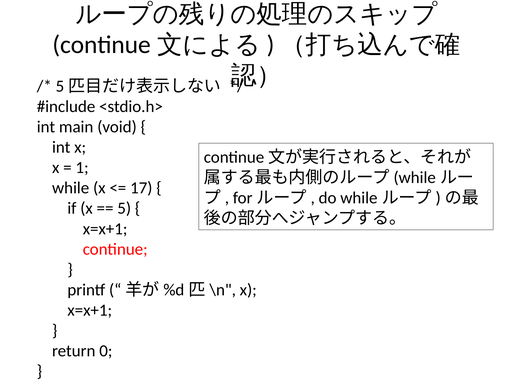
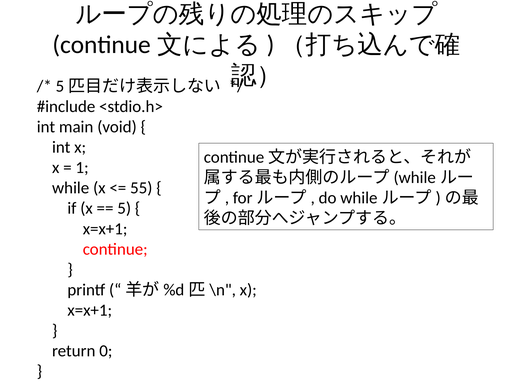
17: 17 -> 55 (141, 188)
